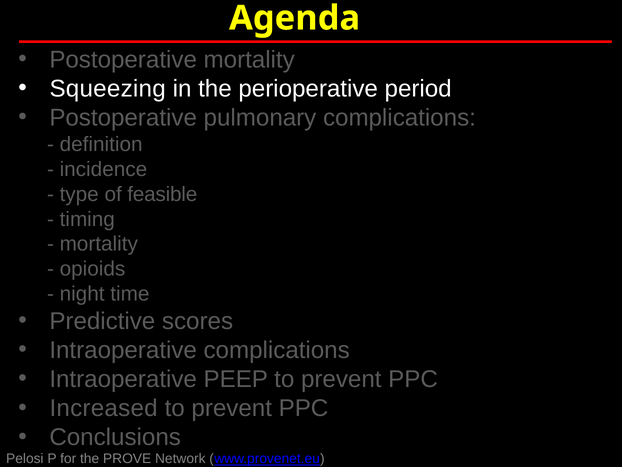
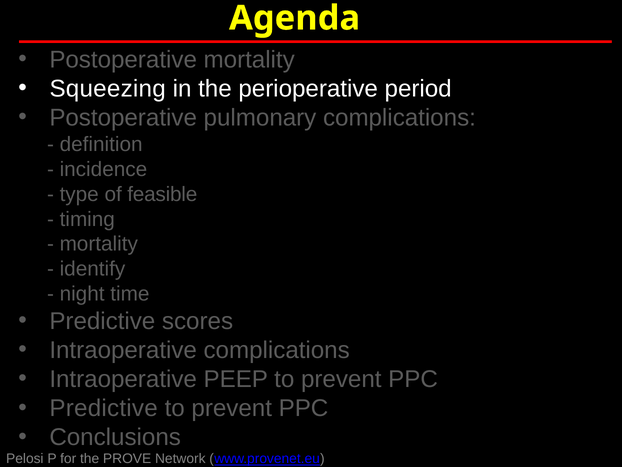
opioids: opioids -> identify (92, 269)
Increased: Increased -> Predictive (104, 408)
